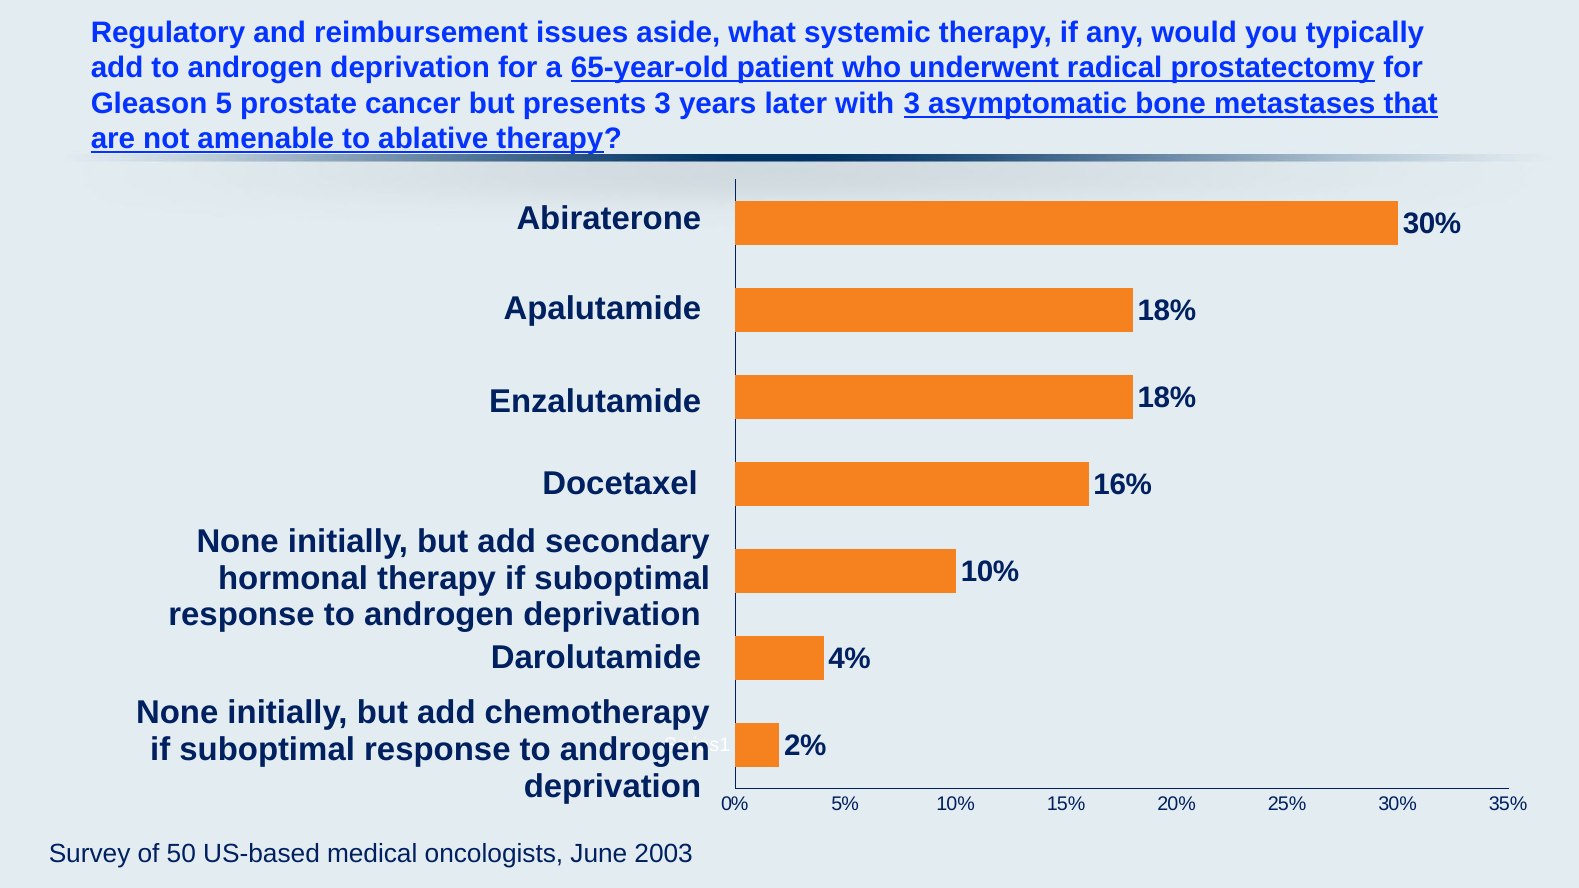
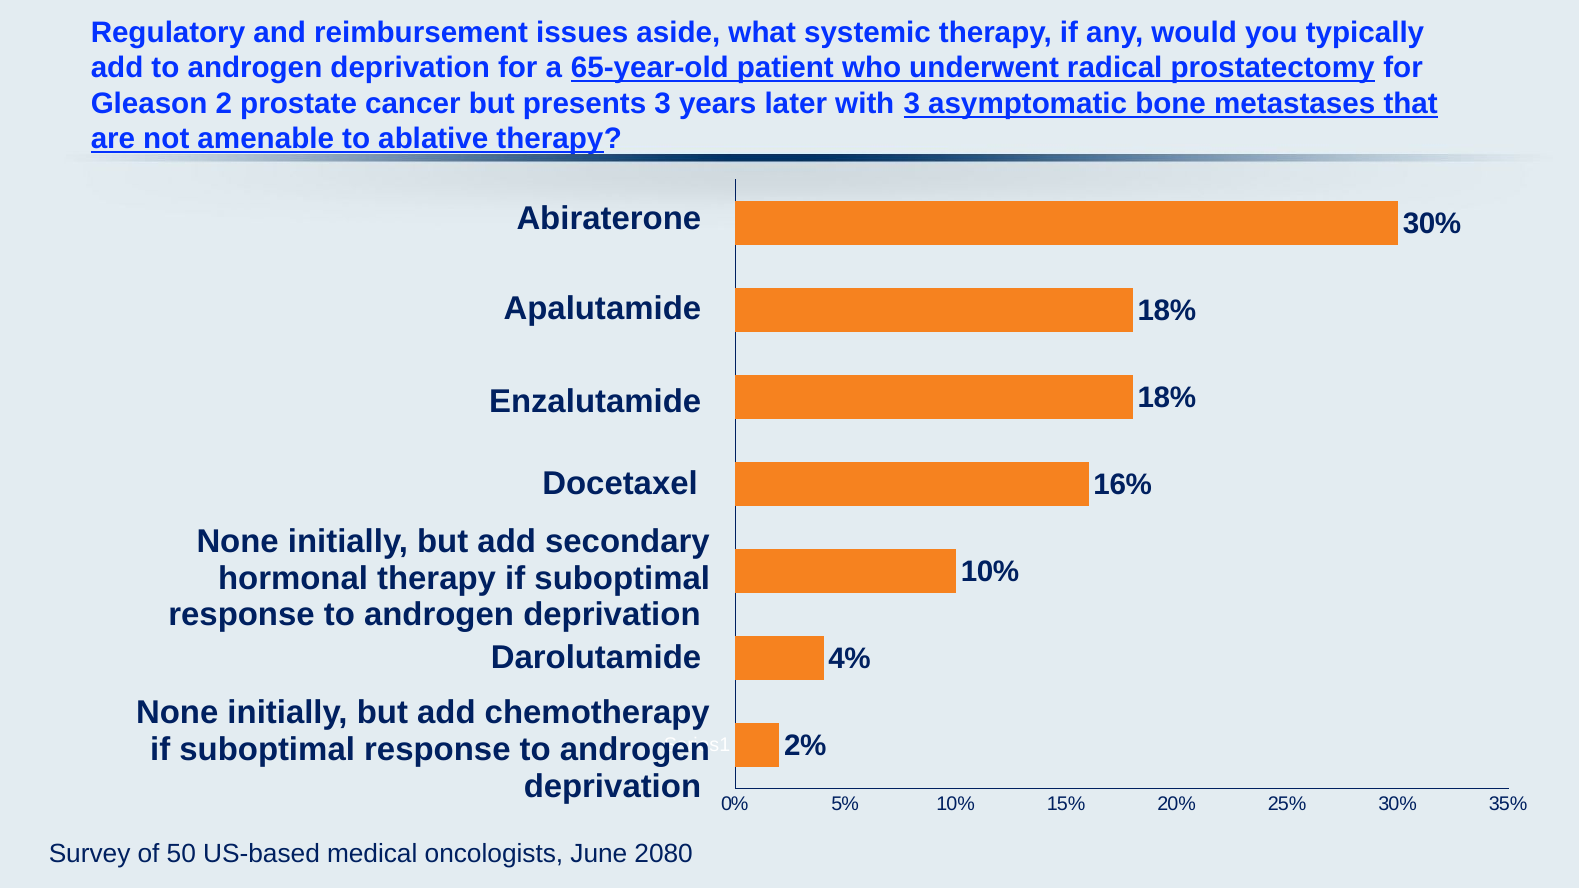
5: 5 -> 2 (224, 104)
2003: 2003 -> 2080 (664, 854)
